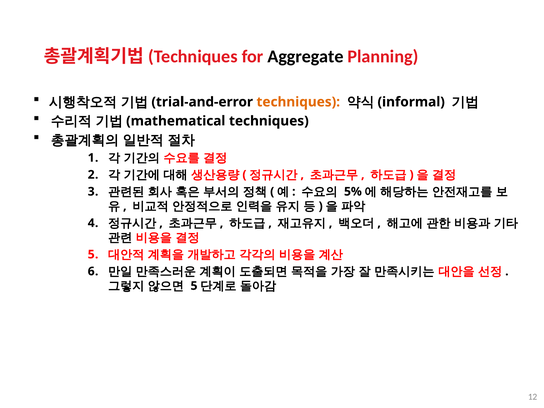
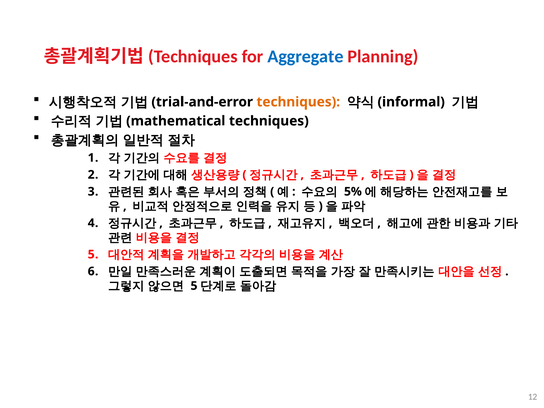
Aggregate colour: black -> blue (305, 56)
